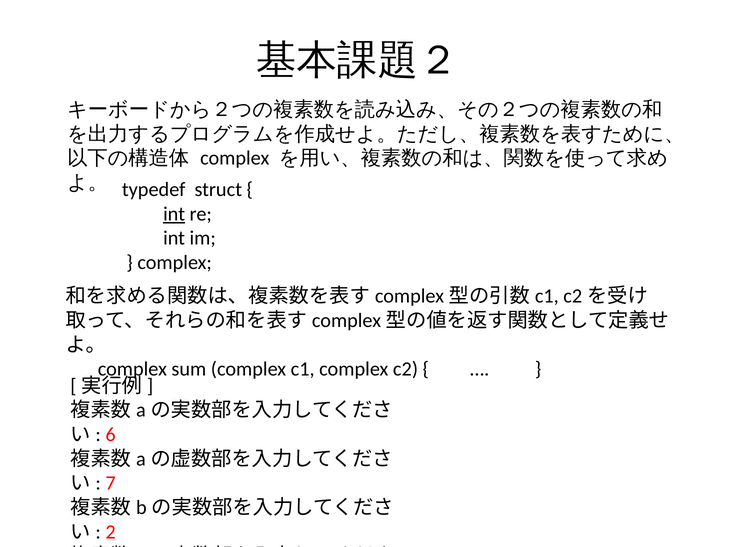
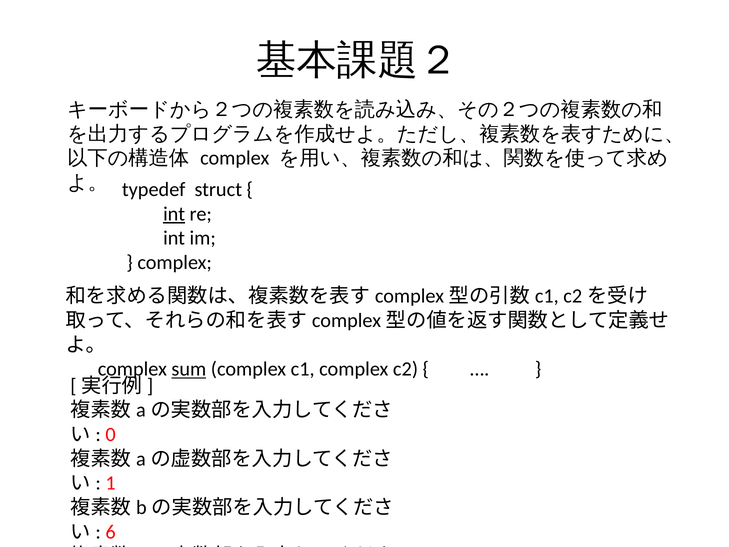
sum underline: none -> present (189, 369)
6: 6 -> 0 (111, 434)
7: 7 -> 1 (111, 483)
2: 2 -> 6 (111, 532)
